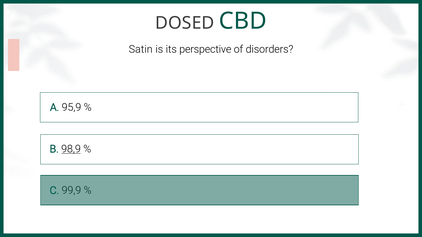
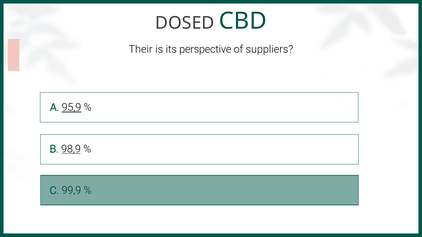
Satin: Satin -> Their (141, 49)
disorders: disorders -> suppliers (269, 49)
95,9 underline: none -> present (71, 108)
